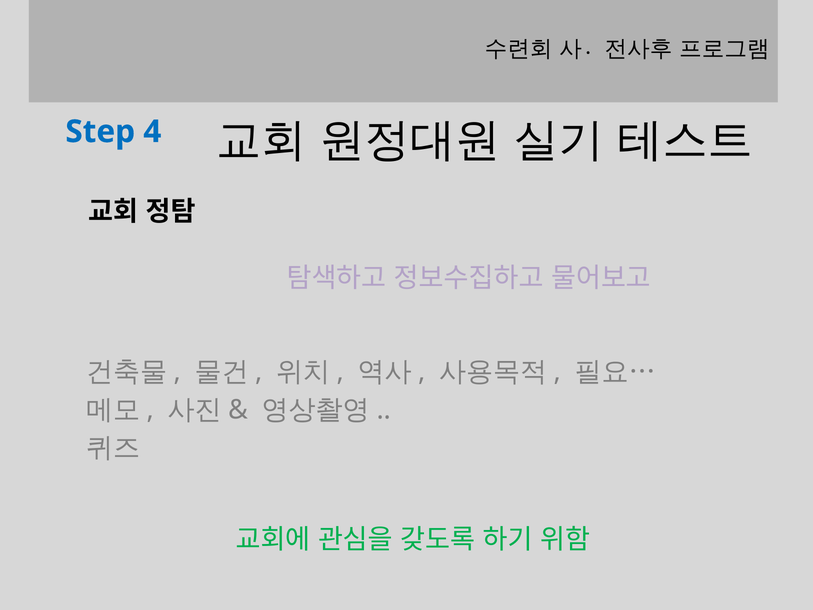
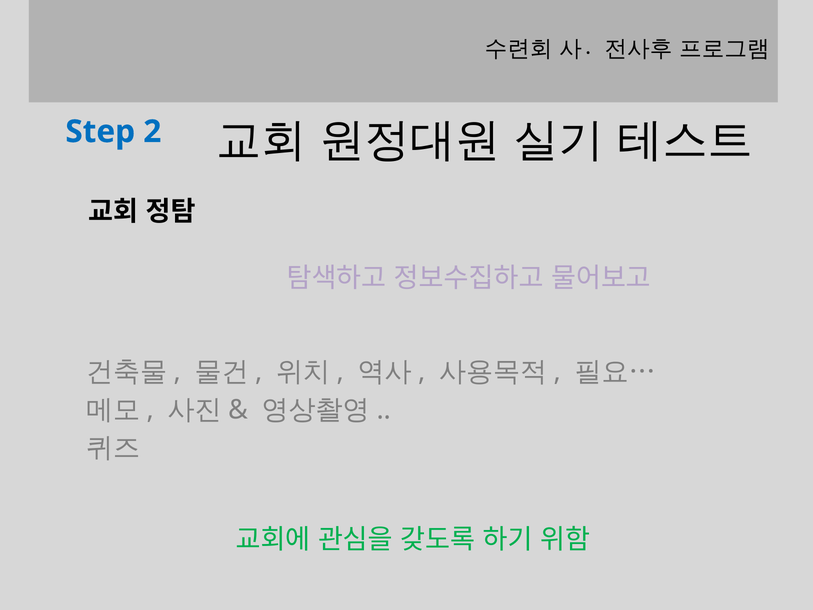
4: 4 -> 2 (152, 132)
